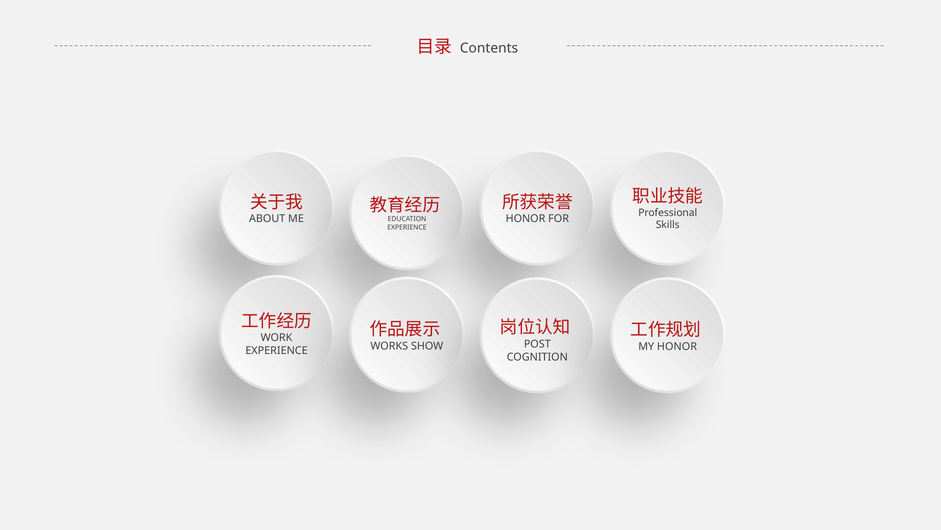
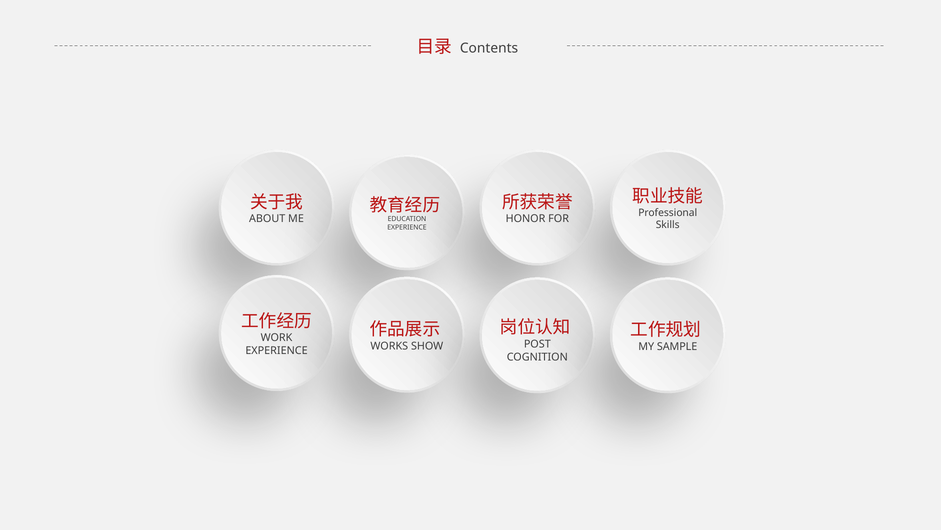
HONOR: HONOR -> SAMPLE (677, 346)
